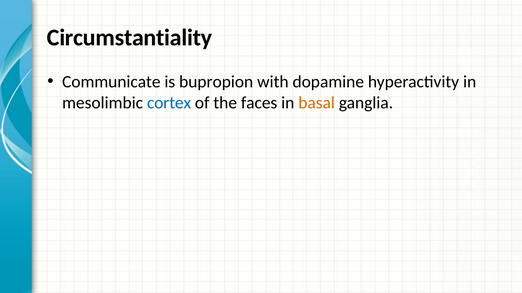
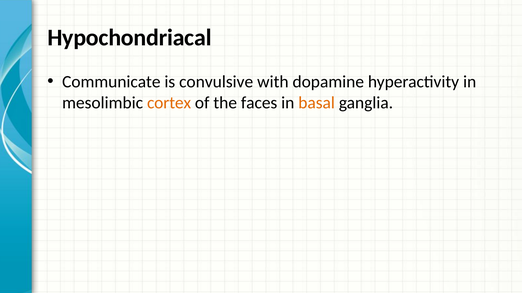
Circumstantiality: Circumstantiality -> Hypochondriacal (129, 38)
bupropion: bupropion -> convulsive (216, 82)
cortex colour: blue -> orange (169, 103)
